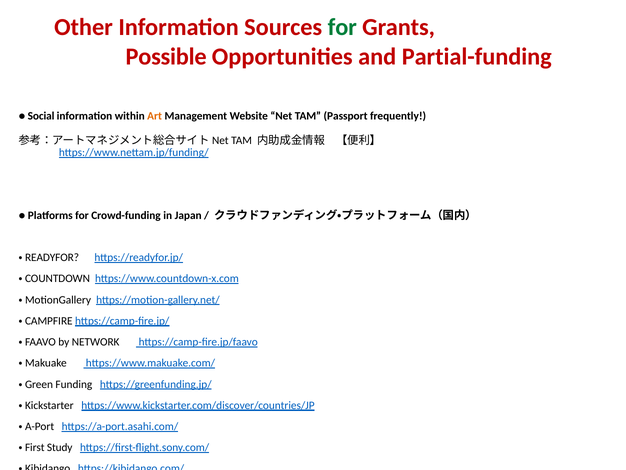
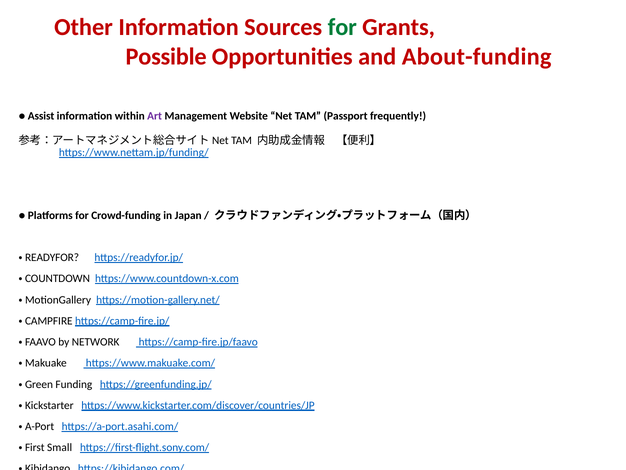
Partial-funding: Partial-funding -> About-funding (477, 57)
Social: Social -> Assist (41, 116)
Art colour: orange -> purple (155, 116)
Study: Study -> Small (60, 447)
